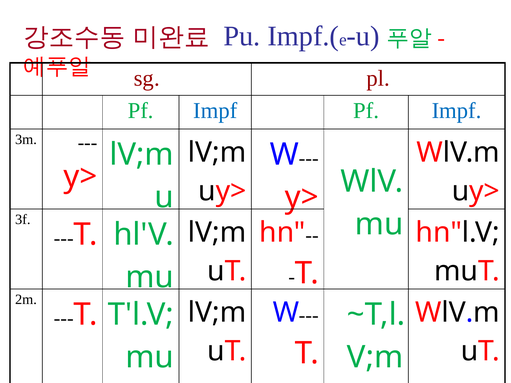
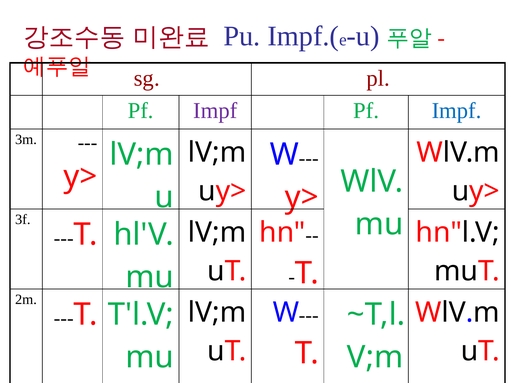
Impf colour: blue -> purple (215, 111)
